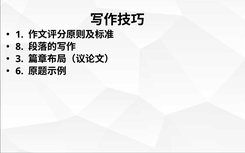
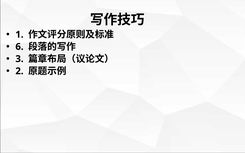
8: 8 -> 6 (19, 47)
6: 6 -> 2 (19, 71)
